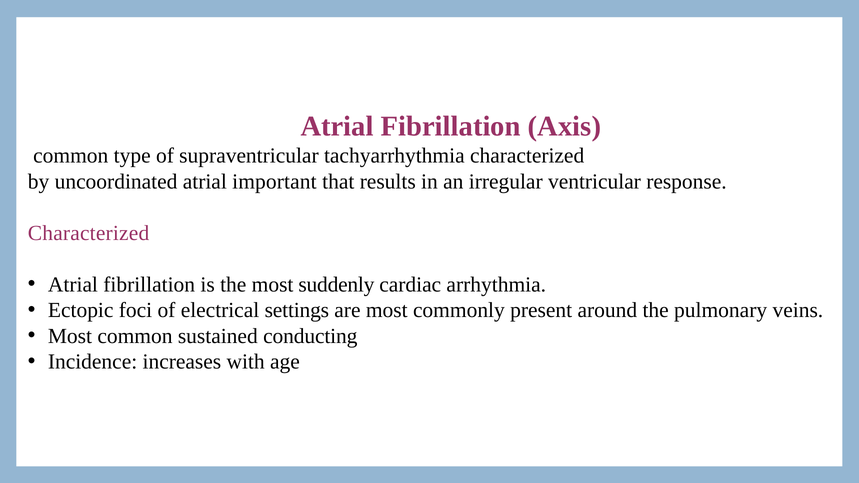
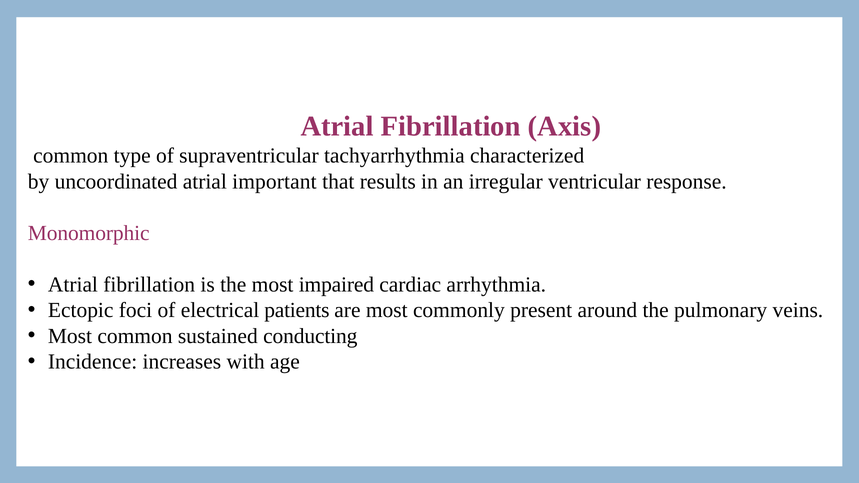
Characterized: Characterized -> Monomorphic (89, 233)
suddenly: suddenly -> impaired (336, 285)
settings: settings -> patients (297, 310)
